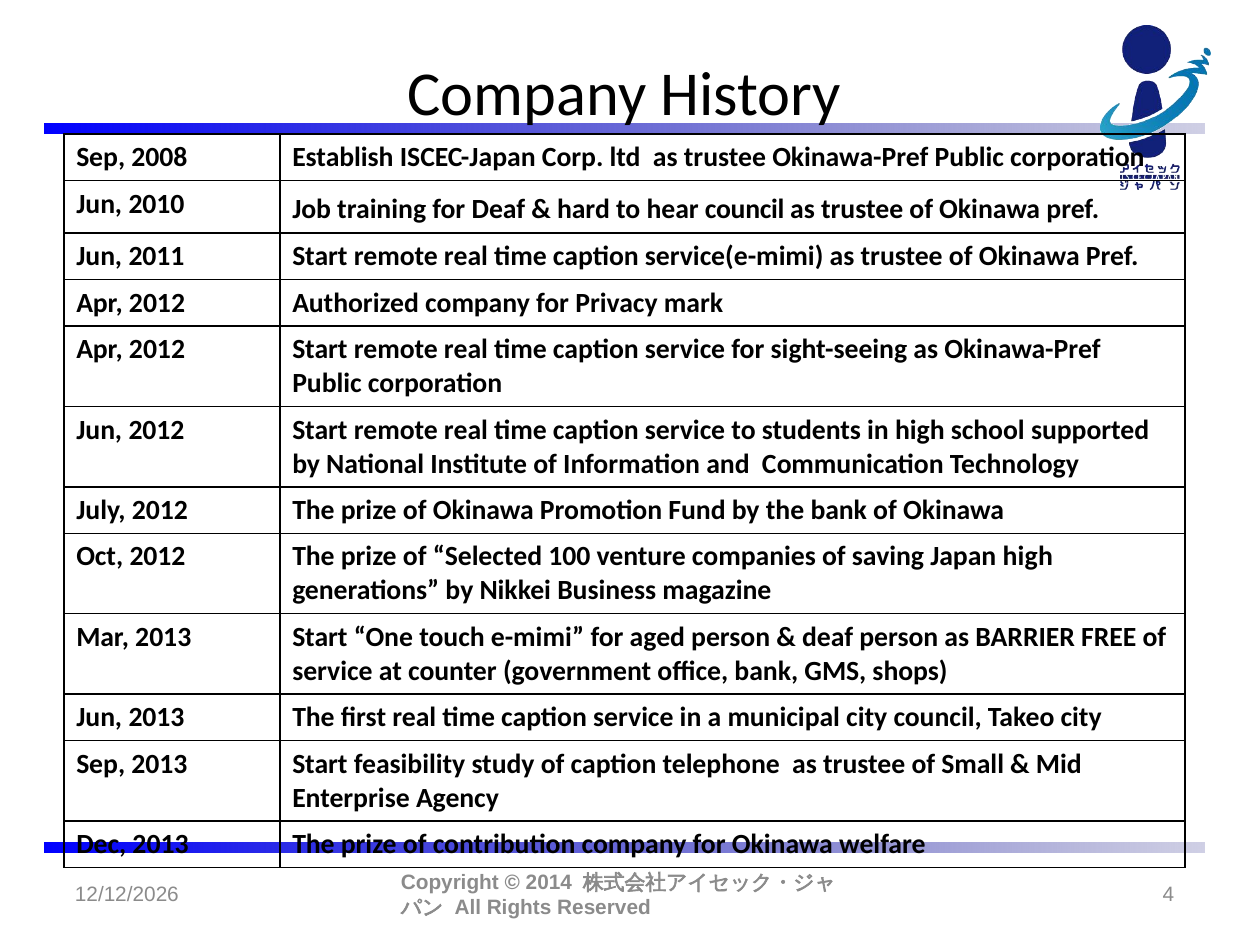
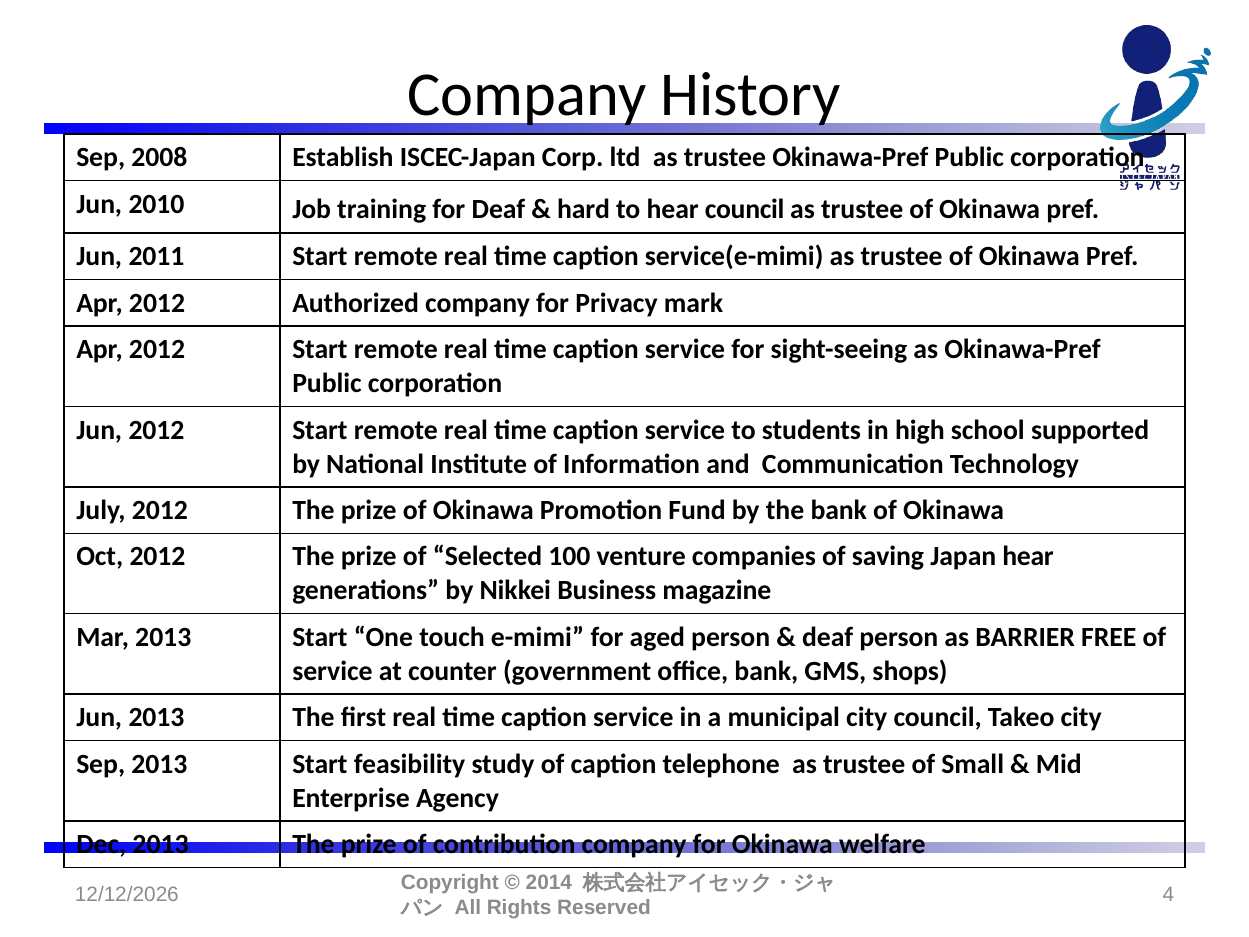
Japan high: high -> hear (1028, 557)
